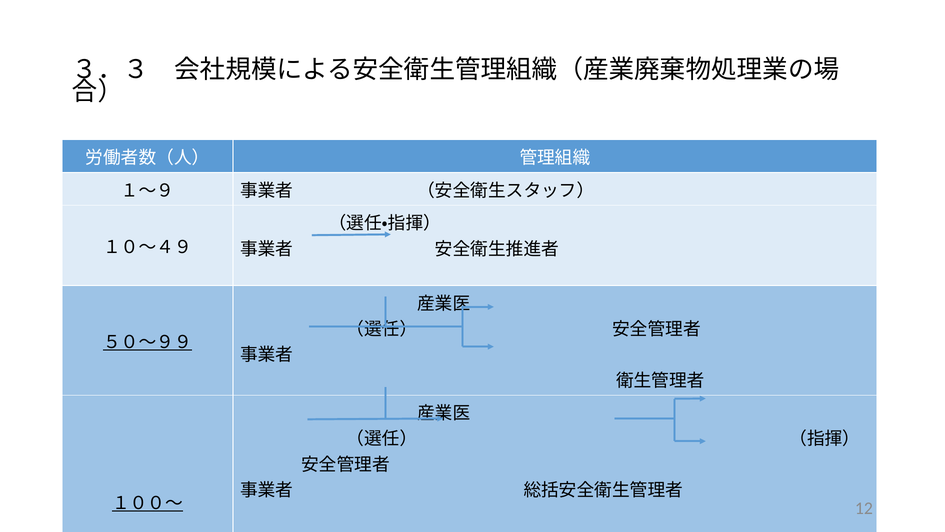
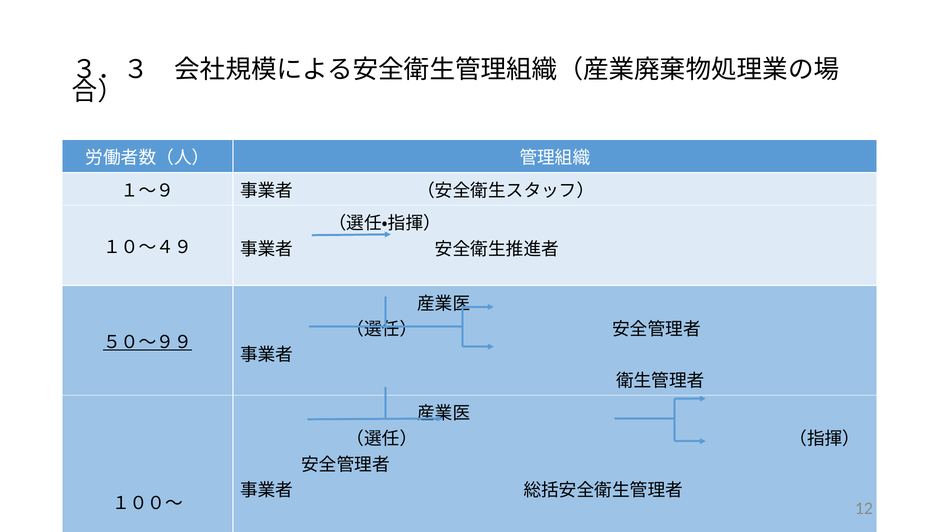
１００～ underline: present -> none (147, 503)
